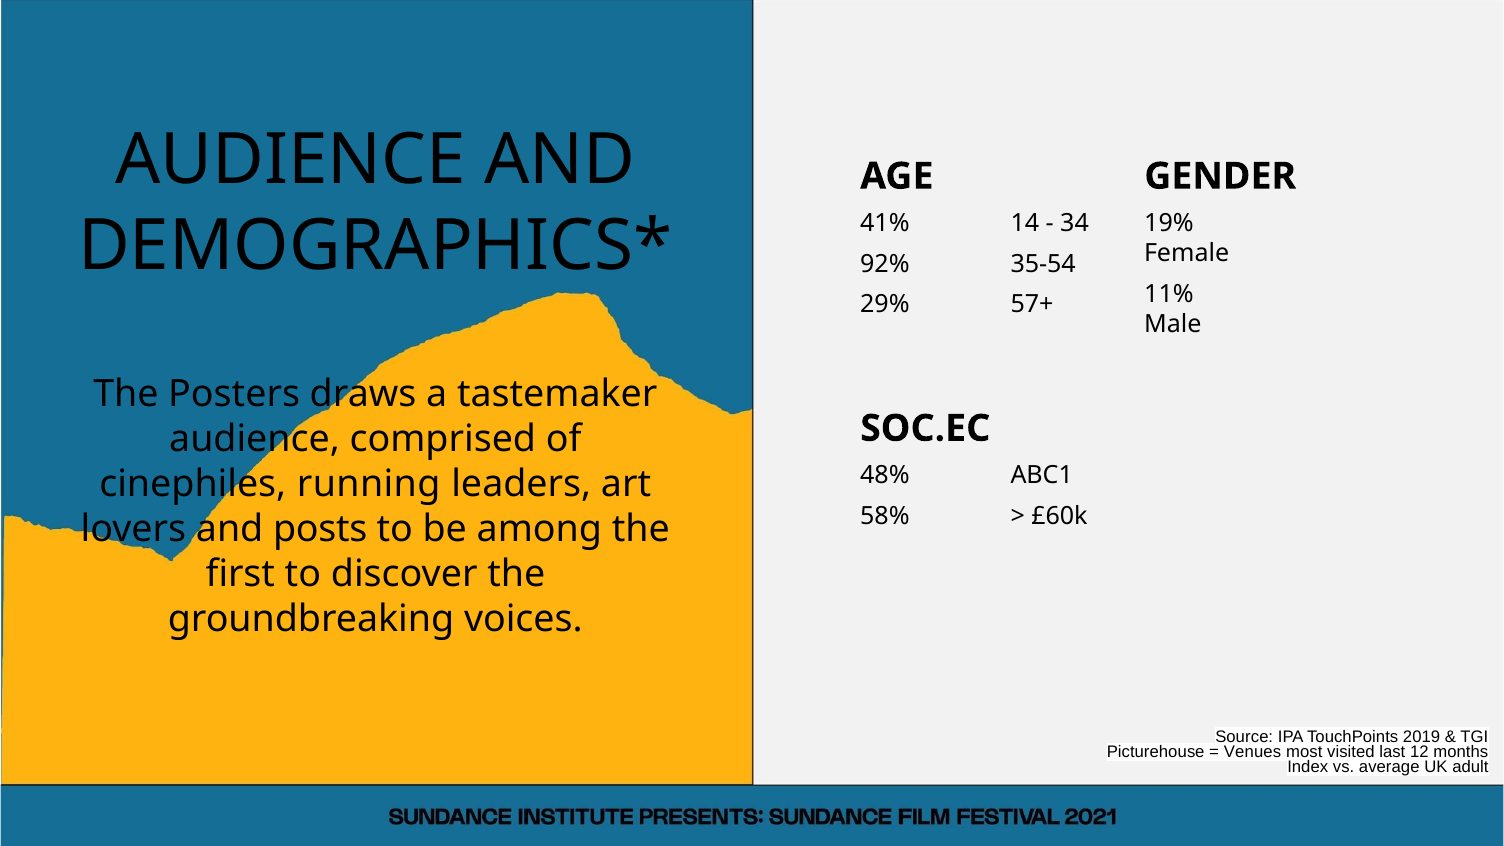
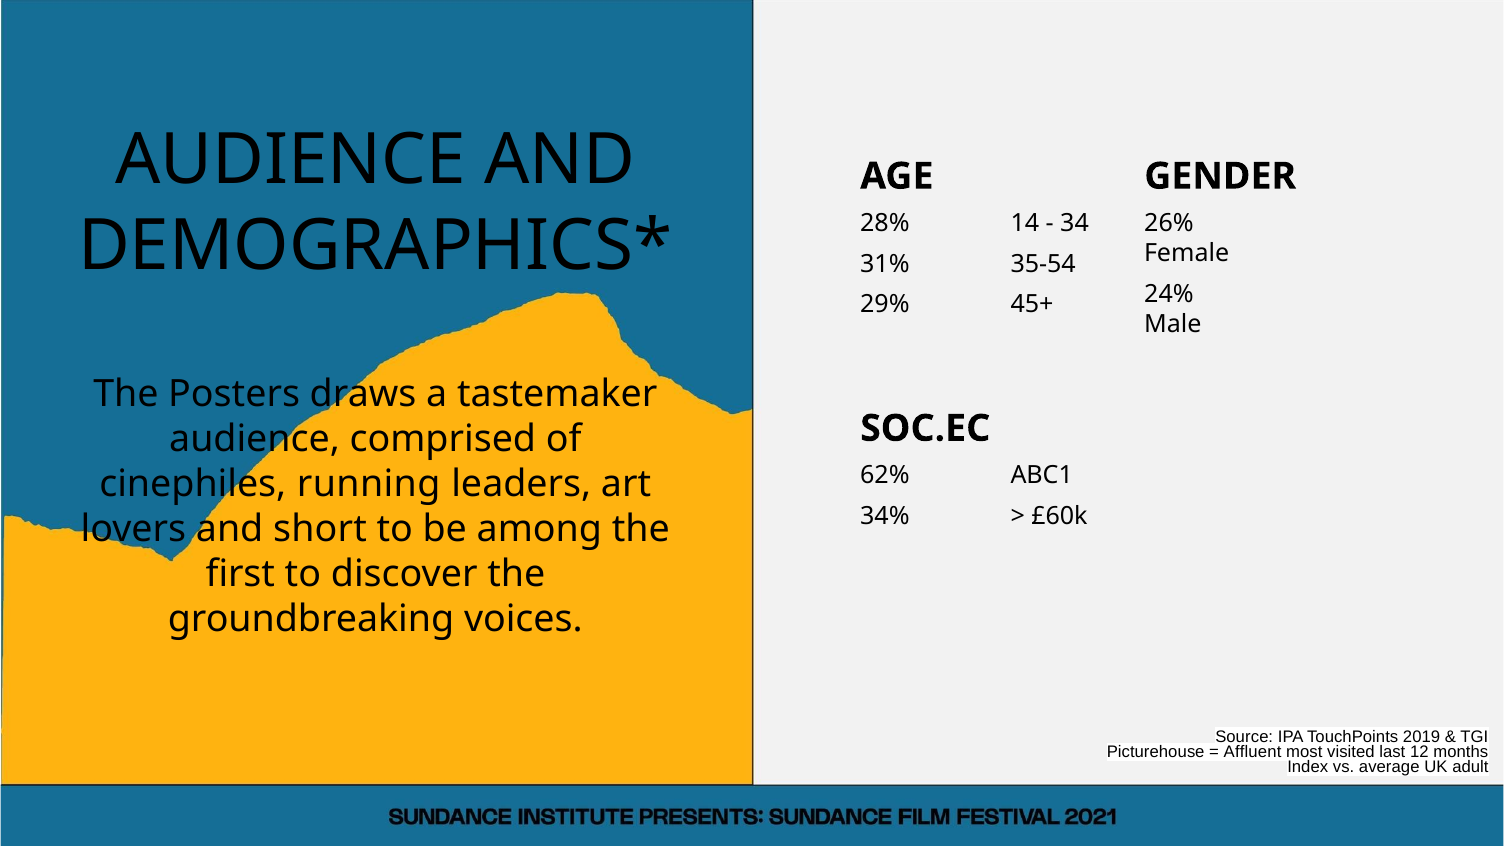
41%: 41% -> 28% (885, 223)
19%: 19% -> 26% (1169, 223)
92%: 92% -> 31% (885, 264)
11%: 11% -> 24% (1169, 294)
57+: 57+ -> 45+ (1032, 304)
48%: 48% -> 62% (885, 476)
58%: 58% -> 34% (885, 516)
posts: posts -> short (320, 529)
Venues: Venues -> Affluent (1253, 752)
